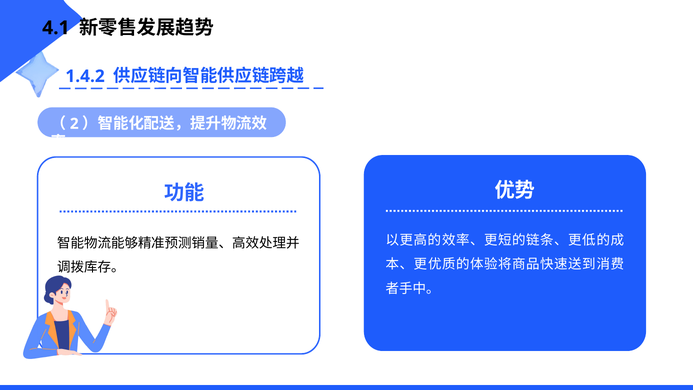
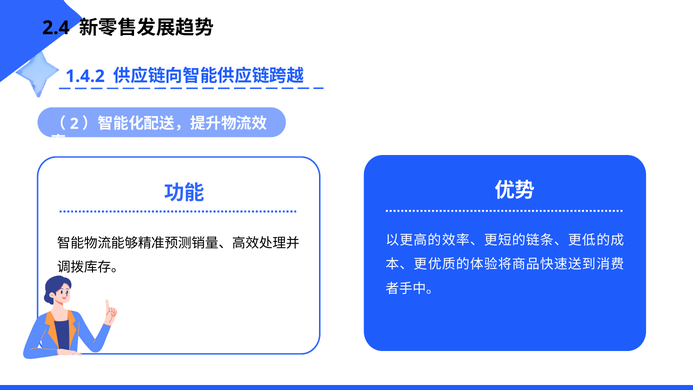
4.1: 4.1 -> 2.4 (56, 28)
